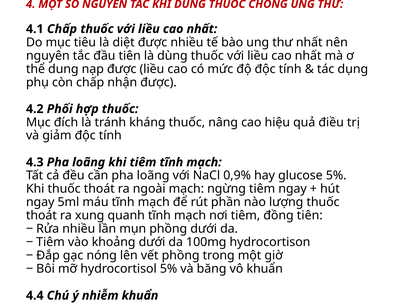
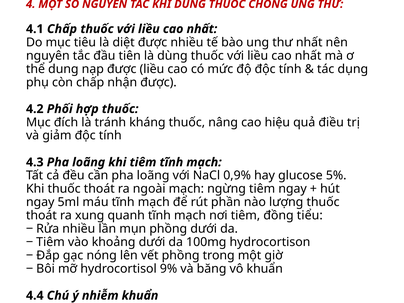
đồng tiên: tiên -> tiểu (310, 216)
hydrocortisol 5%: 5% -> 9% (169, 269)
